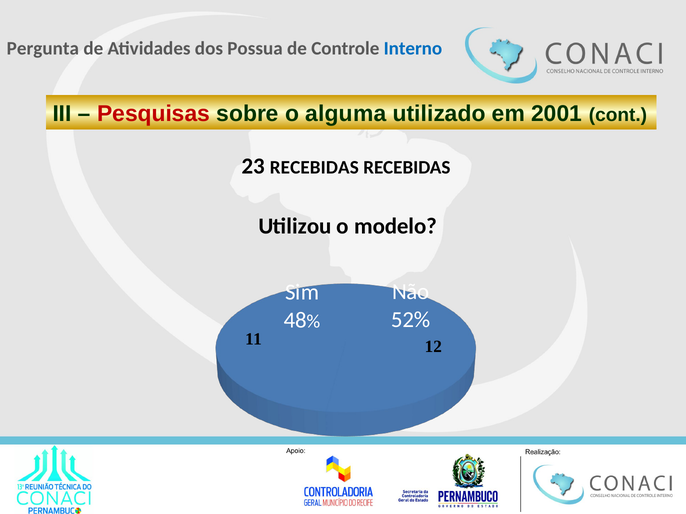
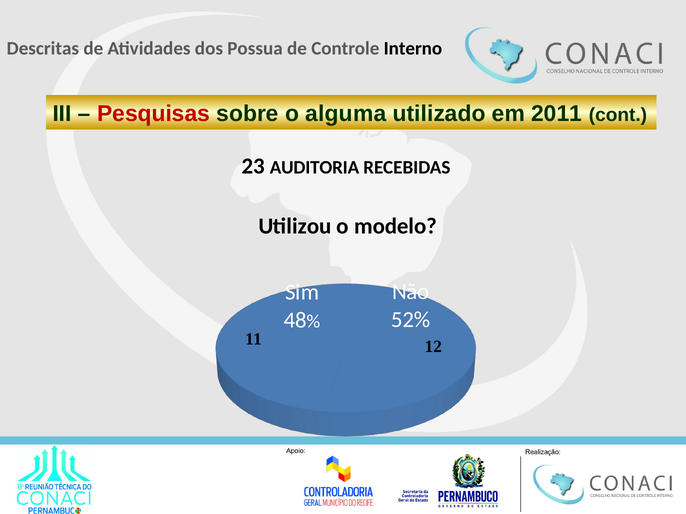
Pergunta: Pergunta -> Descritas (43, 49)
Interno colour: blue -> black (413, 49)
2001: 2001 -> 2011 (557, 114)
23 RECEBIDAS: RECEBIDAS -> AUDITORIA (314, 168)
